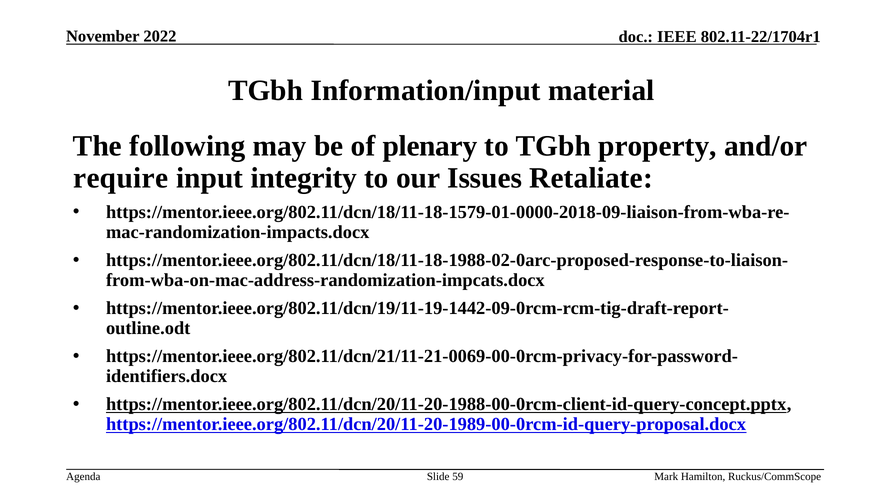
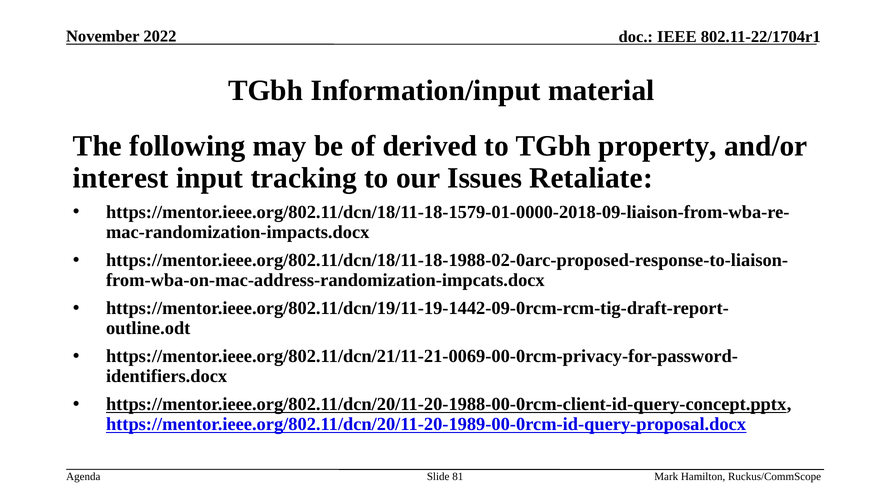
plenary: plenary -> derived (430, 146)
require: require -> interest (121, 178)
integrity: integrity -> tracking (304, 178)
59: 59 -> 81 (458, 476)
